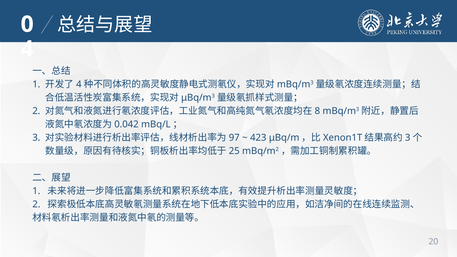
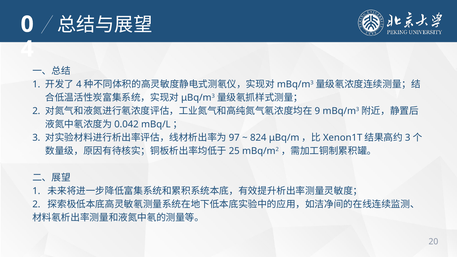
8: 8 -> 9 (317, 111)
423: 423 -> 824 (258, 138)
